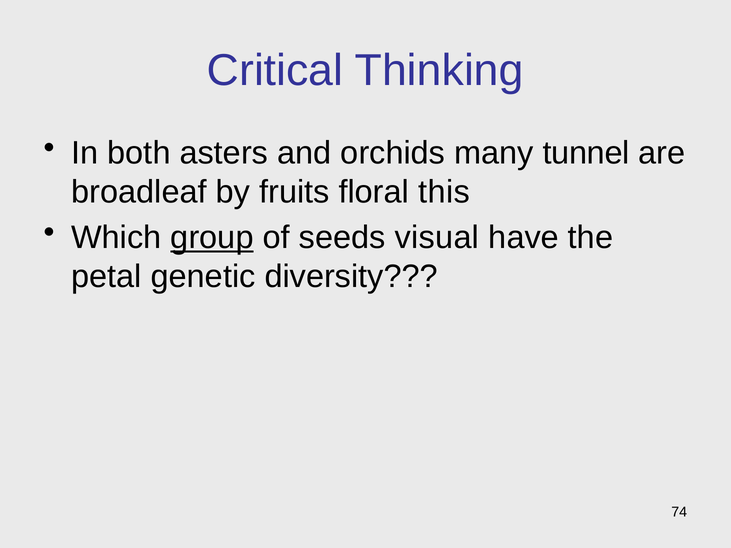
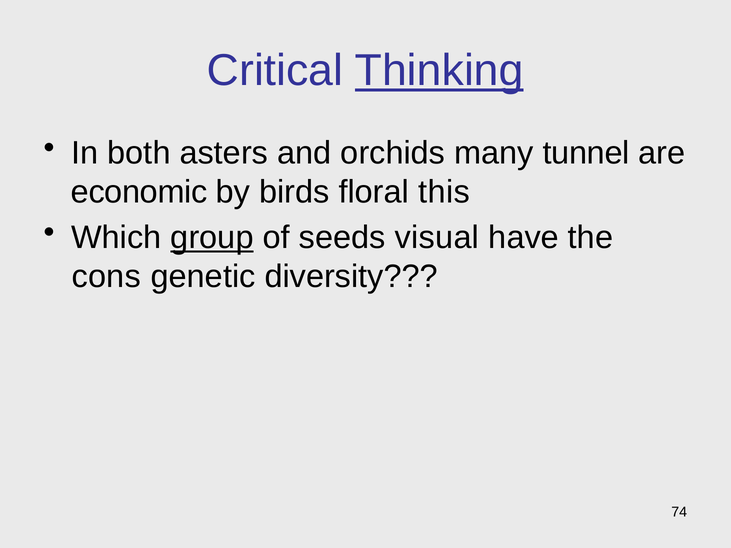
Thinking underline: none -> present (439, 71)
broadleaf: broadleaf -> economic (139, 192)
fruits: fruits -> birds (294, 192)
petal: petal -> cons (106, 277)
